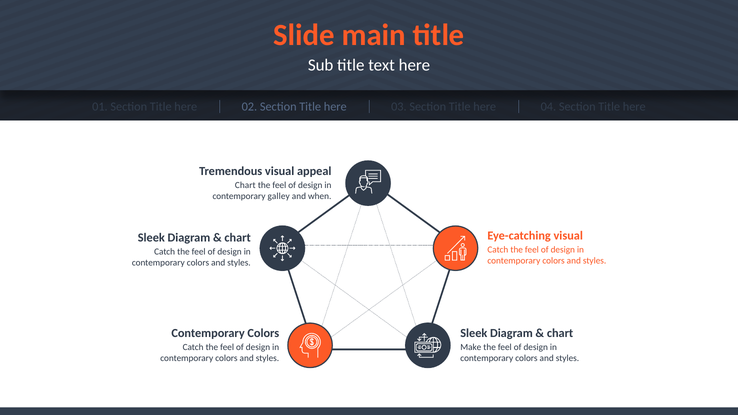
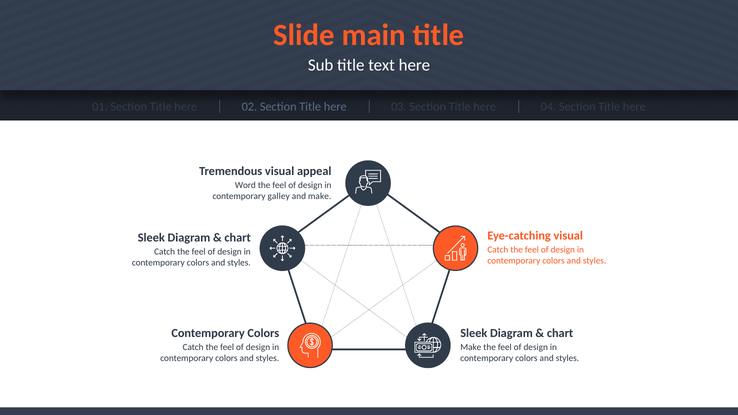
Chart: Chart -> Word (245, 185)
and when: when -> make (320, 196)
